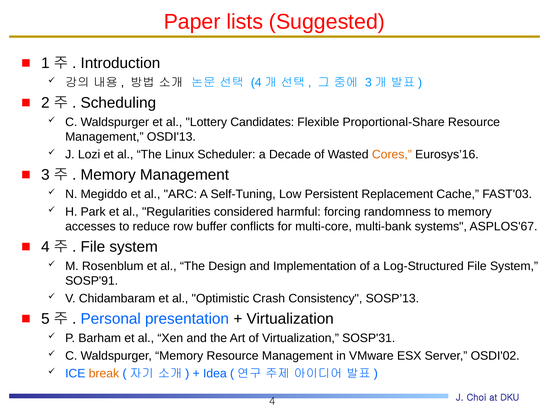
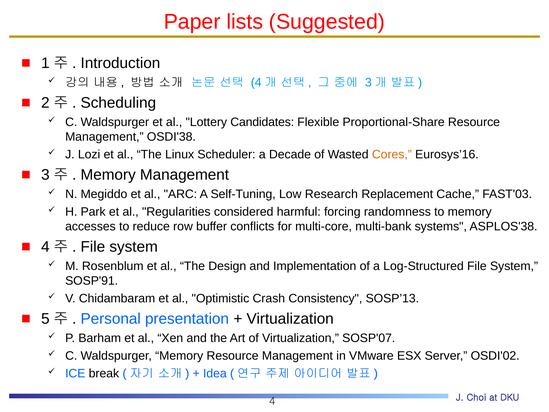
OSDI'13: OSDI'13 -> OSDI'38 (171, 137)
Persistent: Persistent -> Research (331, 194)
ASPLOS'67: ASPLOS'67 -> ASPLOS'38 (504, 226)
SOSP'31: SOSP'31 -> SOSP'07 (369, 338)
break colour: orange -> black (104, 373)
